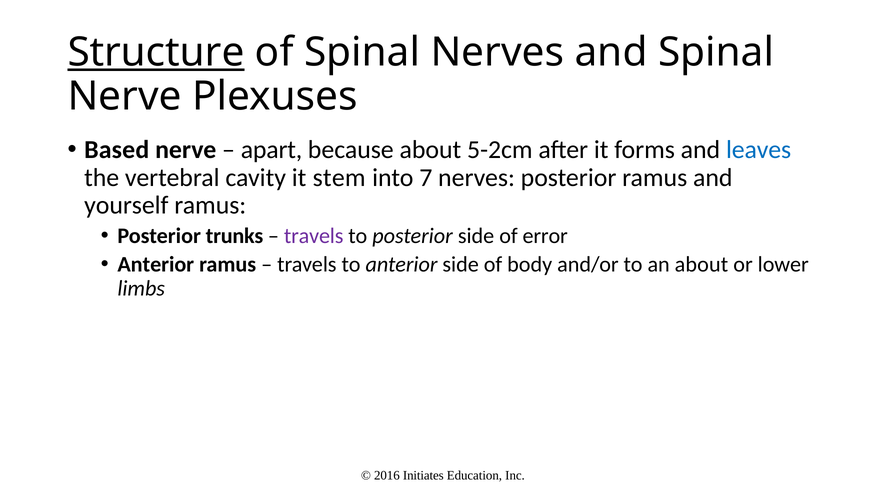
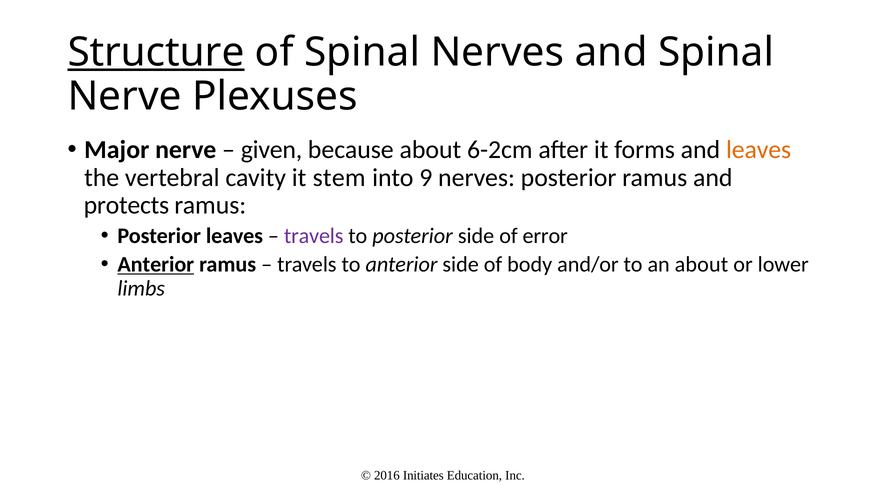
Based: Based -> Major (117, 150)
apart: apart -> given (272, 150)
5-2cm: 5-2cm -> 6-2cm (500, 150)
leaves colour: blue -> orange (759, 150)
7: 7 -> 9 (426, 178)
yourself: yourself -> protects (126, 206)
Posterior trunks: trunks -> leaves (234, 236)
Anterior underline: none -> present (156, 265)
